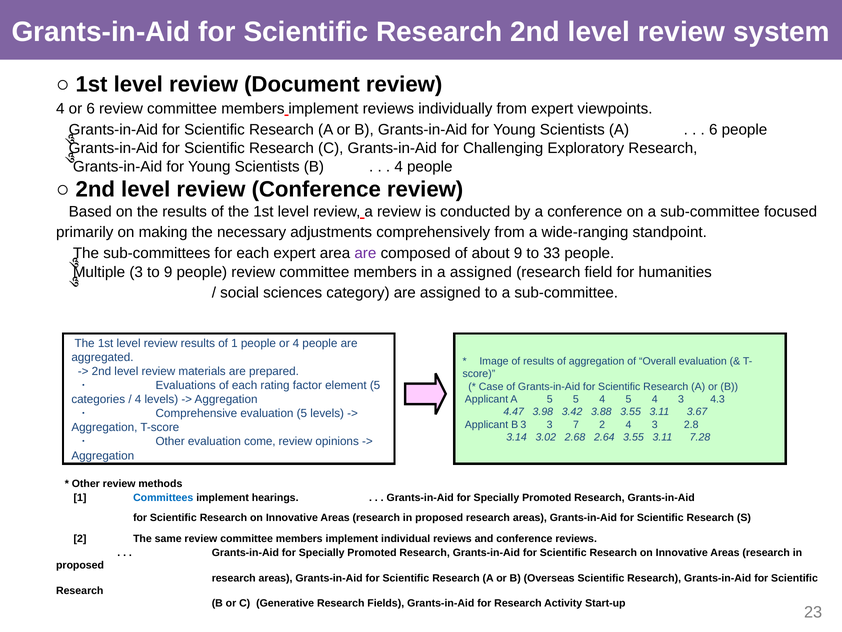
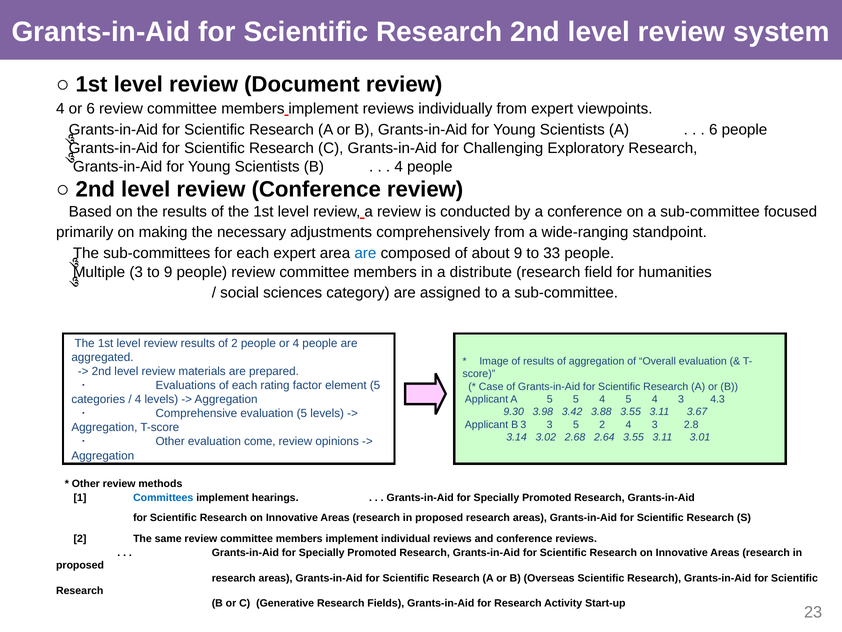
are colour: purple -> blue (365, 253)
a assigned: assigned -> distribute (481, 272)
of 1: 1 -> 2 (234, 343)
4.47: 4.47 -> 9.30 (514, 412)
3 7: 7 -> 5 (576, 424)
7.28: 7.28 -> 3.01 (700, 437)
